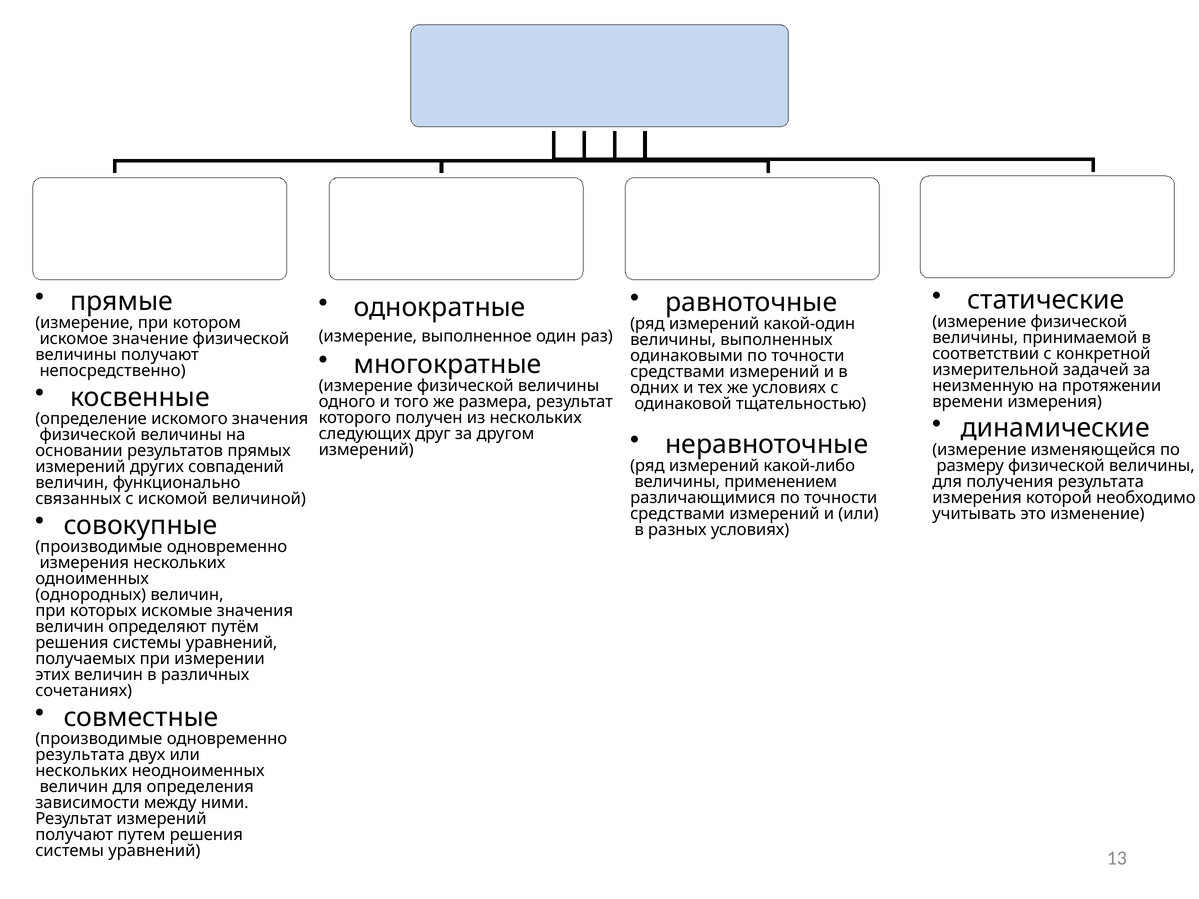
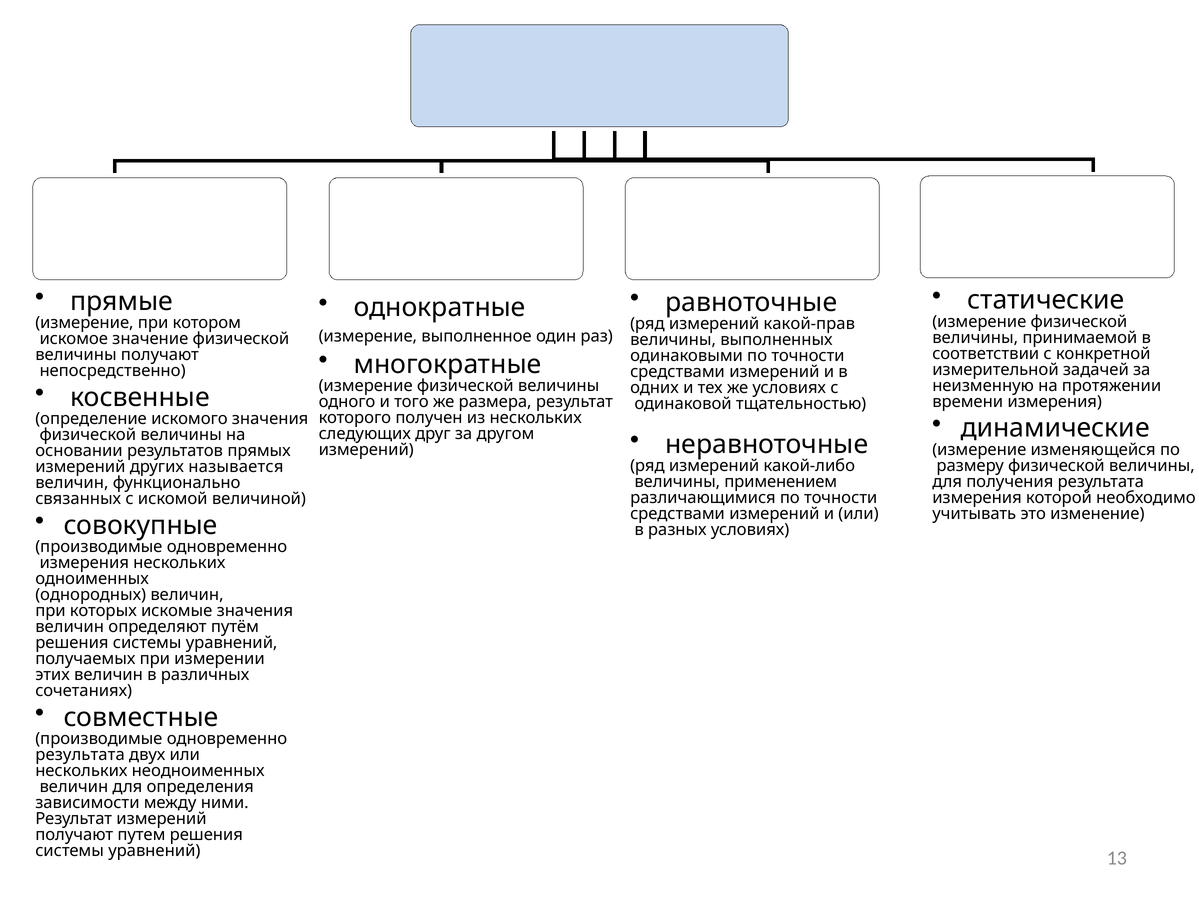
какой-один: какой-один -> какой-прав (809, 324)
совпадений: совпадений -> называется (236, 467)
